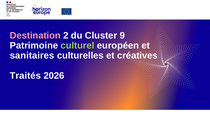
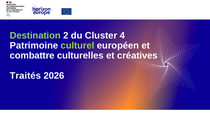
Destination colour: pink -> light green (35, 35)
9: 9 -> 4 (122, 35)
sanitaires: sanitaires -> combattre (32, 56)
